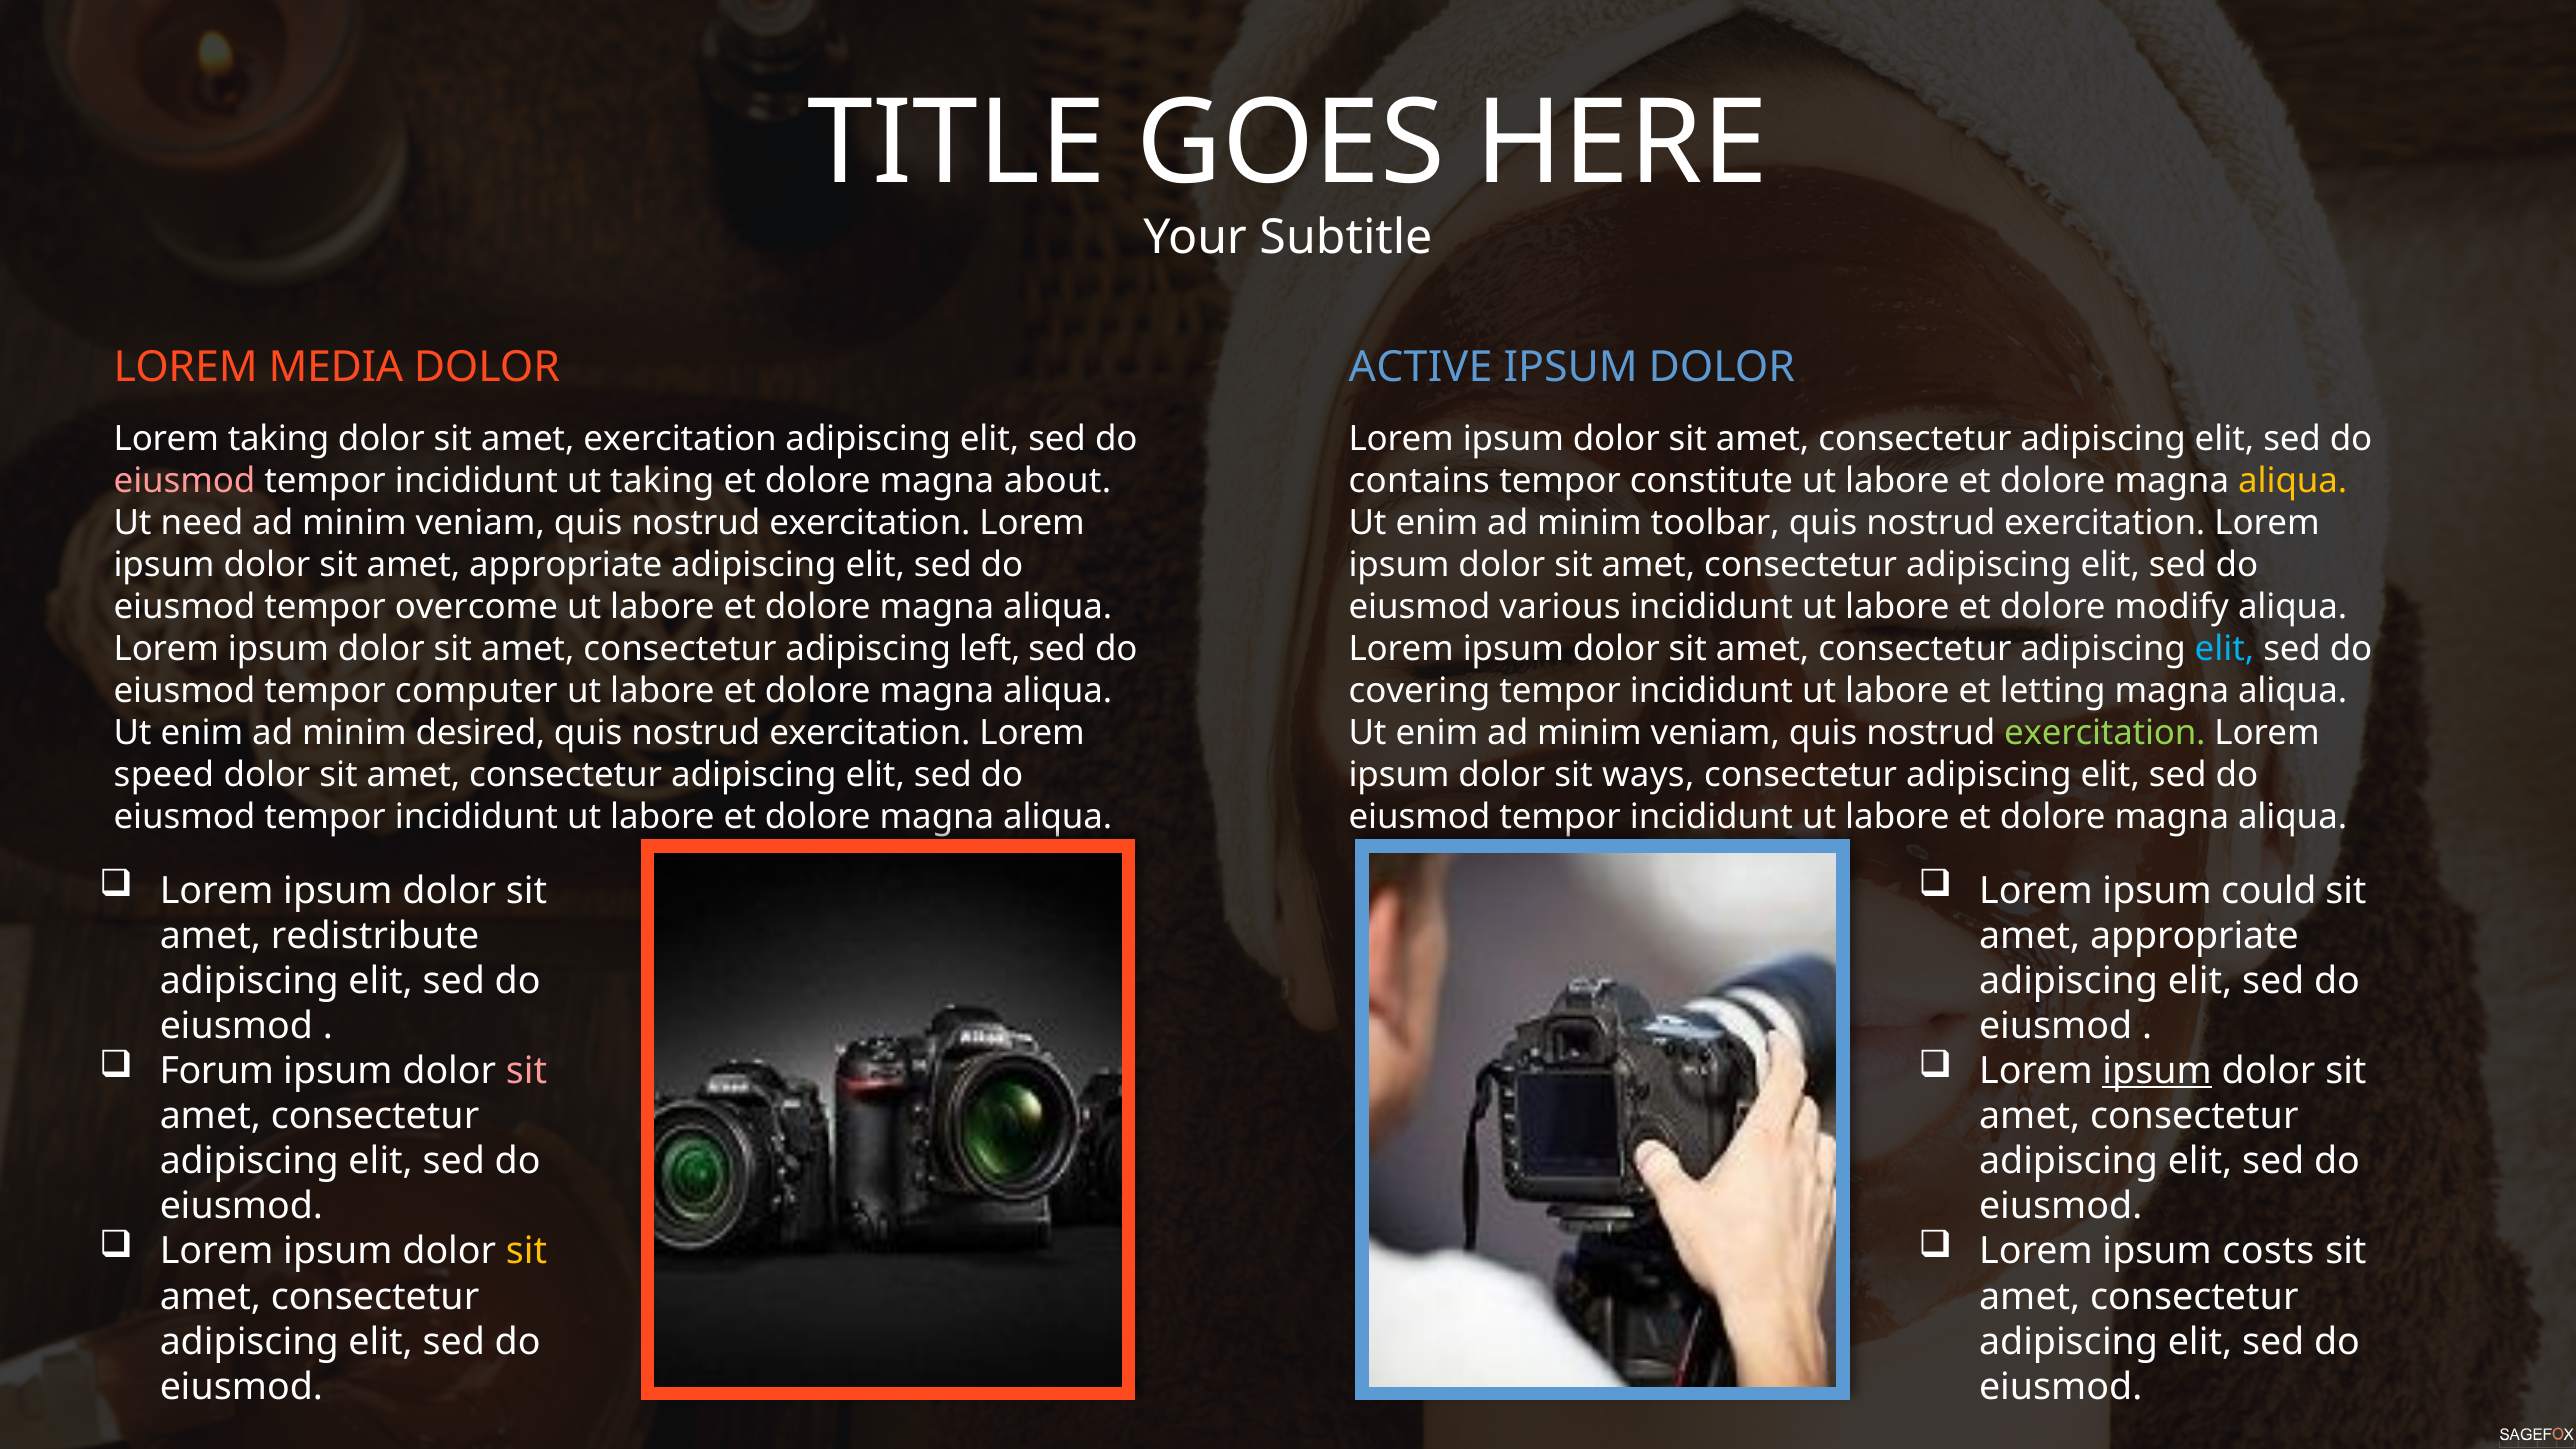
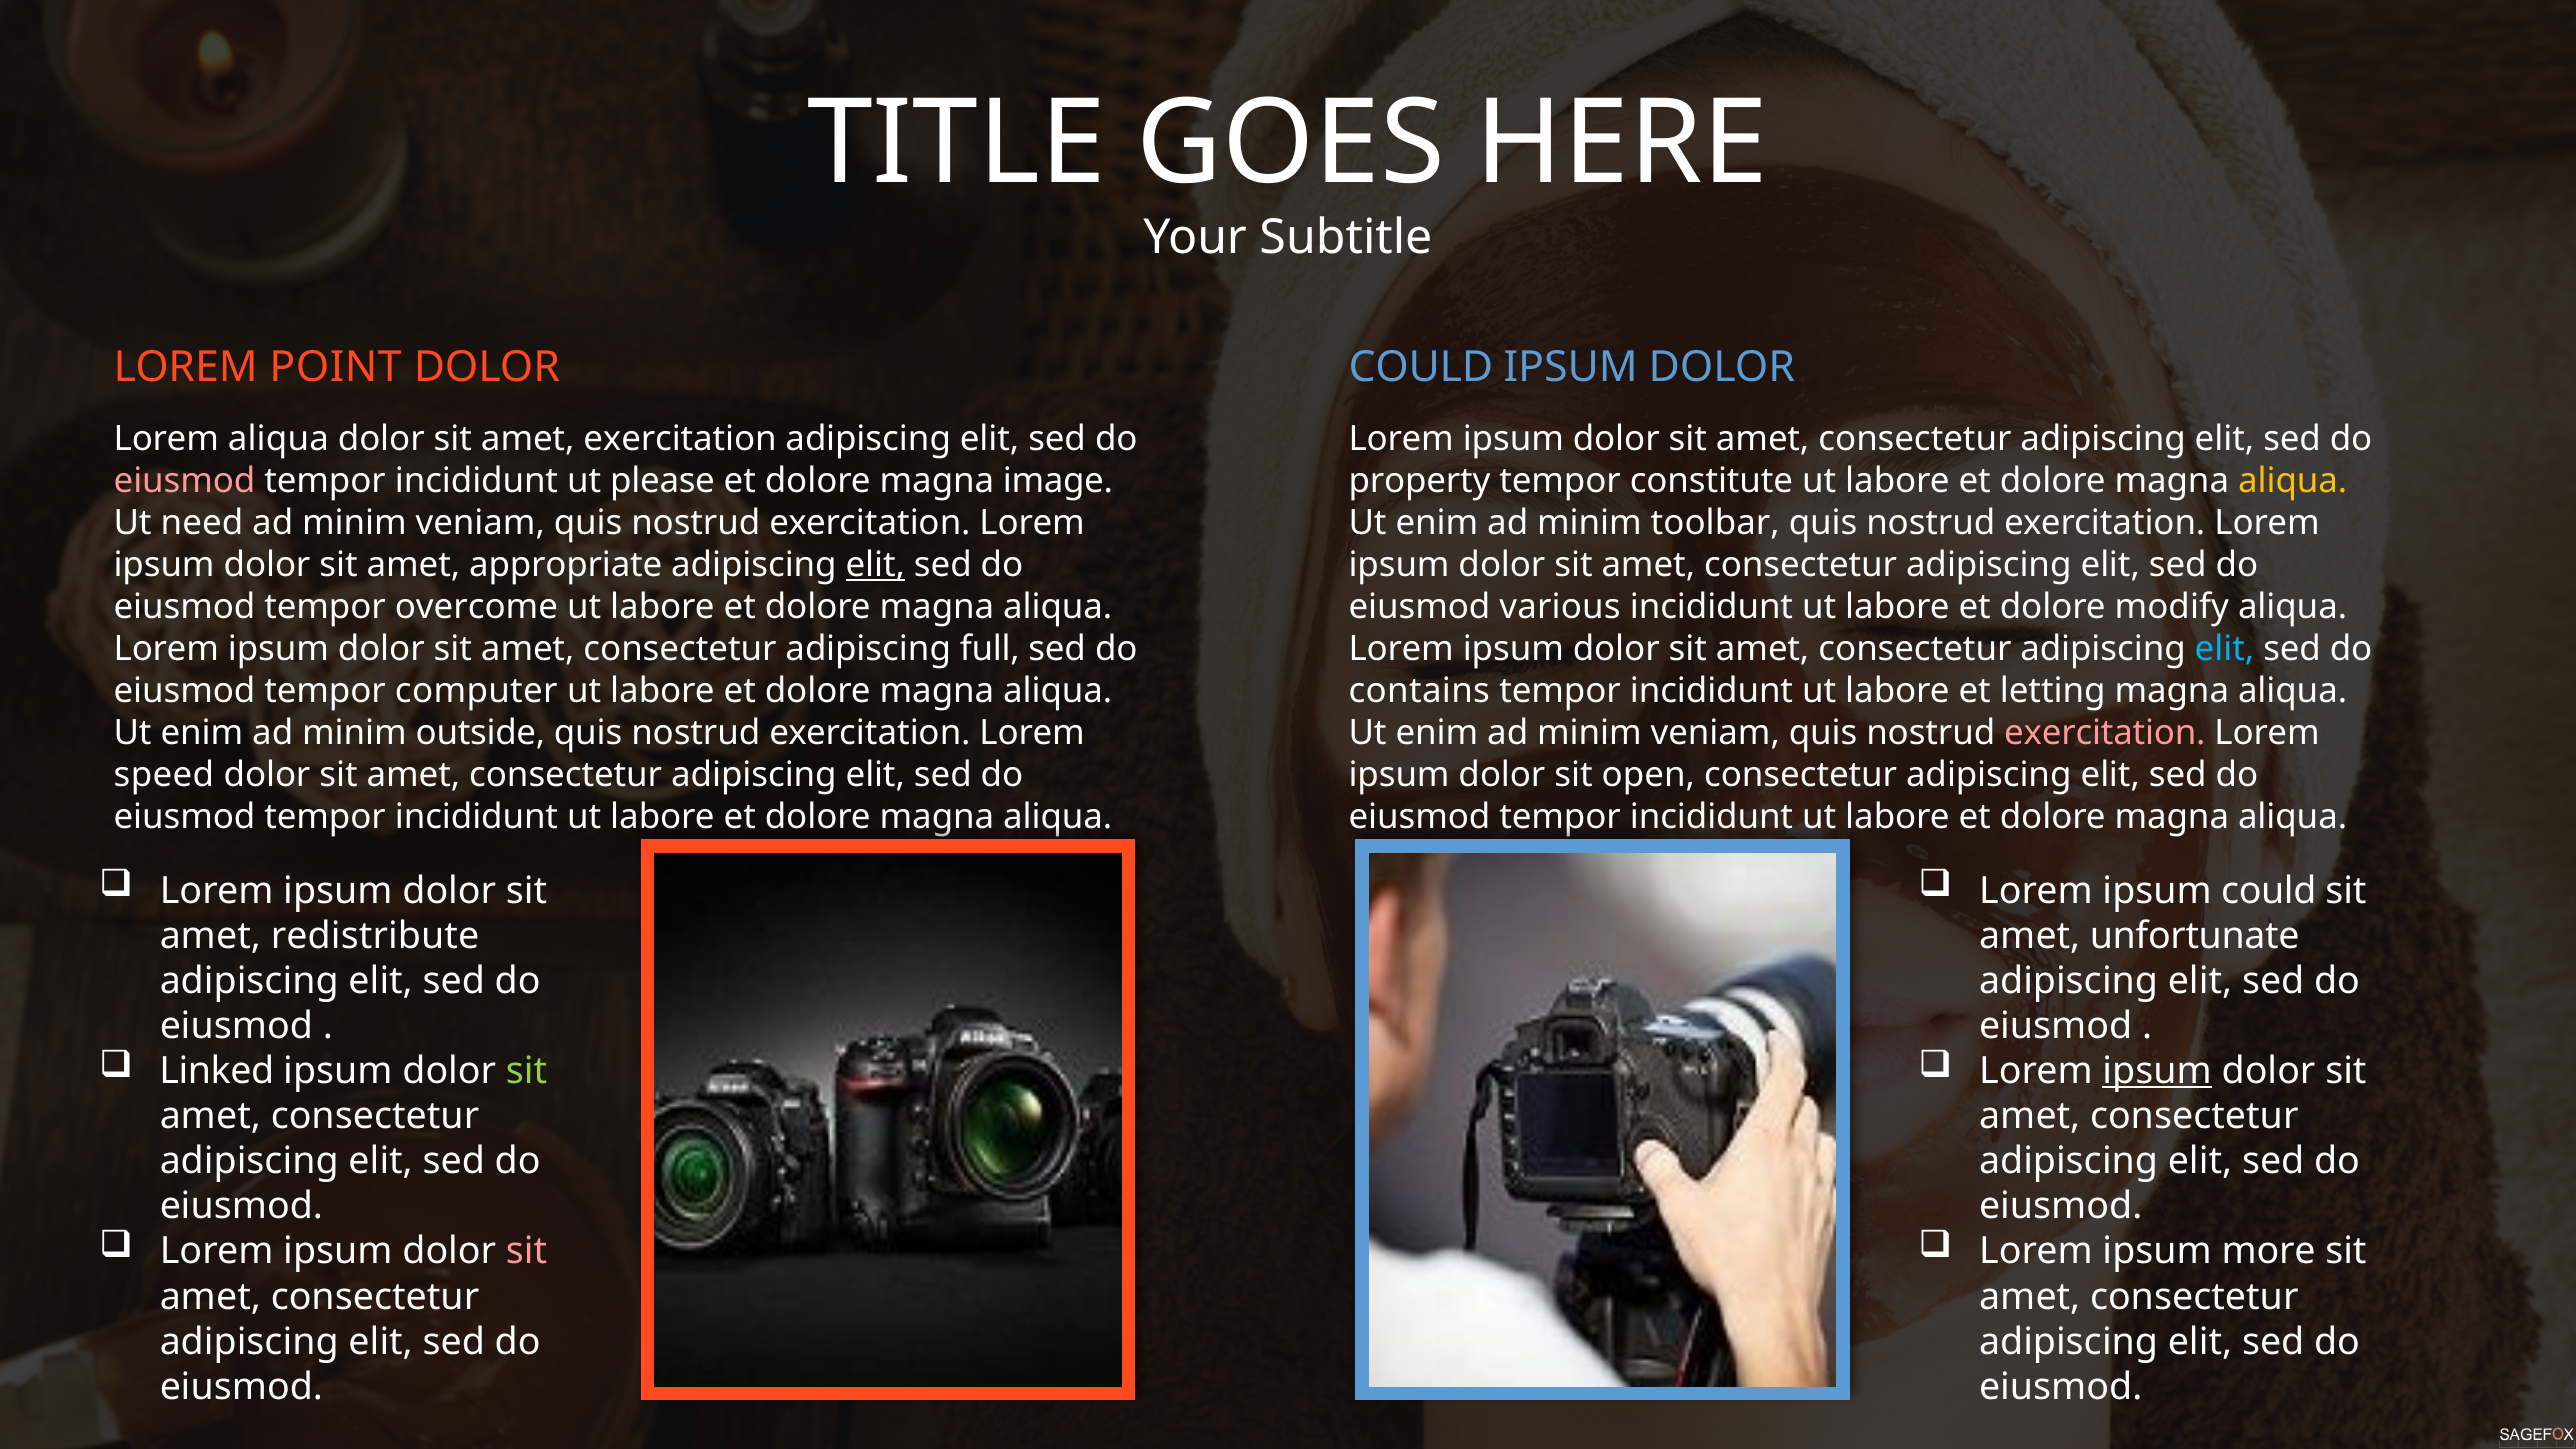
MEDIA: MEDIA -> POINT (336, 368)
ACTIVE: ACTIVE -> COULD (1421, 368)
Lorem taking: taking -> aliqua (278, 439)
ut taking: taking -> please (663, 481)
about: about -> image (1058, 481)
contains: contains -> property (1420, 481)
elit underline: none -> present (875, 565)
left: left -> full (990, 649)
covering: covering -> contains (1419, 691)
desired: desired -> outside (480, 733)
exercitation colour: light green -> pink (2105, 733)
ways: ways -> open (1648, 775)
appropriate: appropriate -> unfortunate (2195, 936)
Forum: Forum -> Linked (217, 1071)
sit colour: pink -> light green (527, 1071)
sit colour: yellow -> pink (527, 1252)
costs: costs -> more (2269, 1252)
